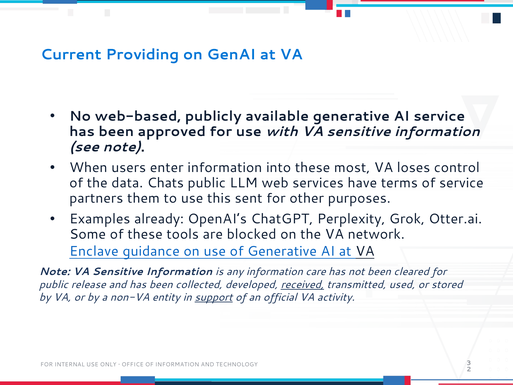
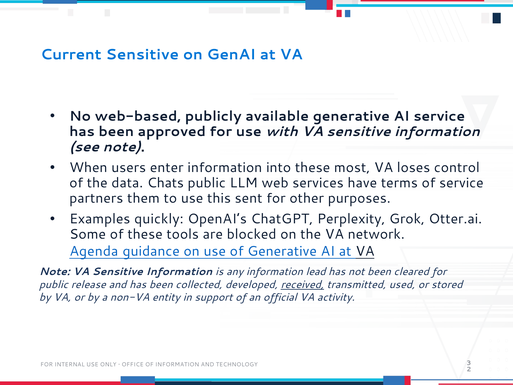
Current Providing: Providing -> Sensitive (142, 54)
already: already -> quickly (159, 219)
Enclave: Enclave -> Agenda (94, 251)
care: care -> lead (316, 272)
support underline: present -> none (214, 297)
